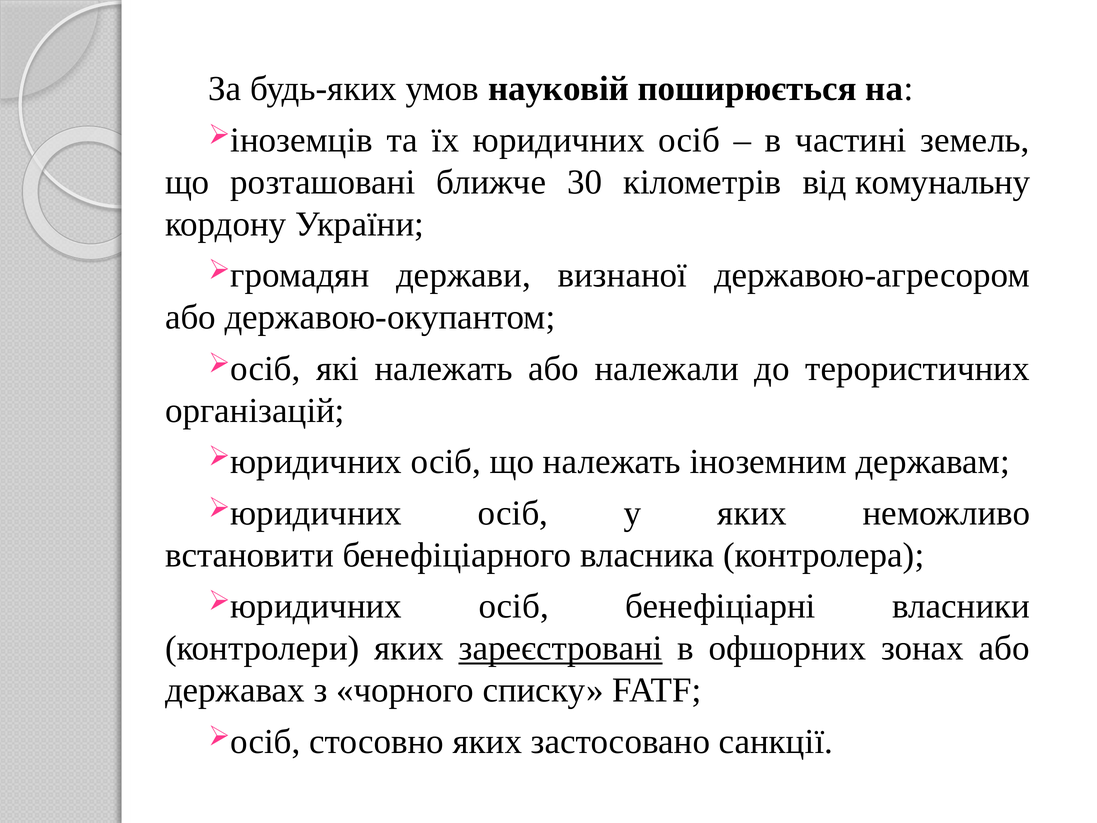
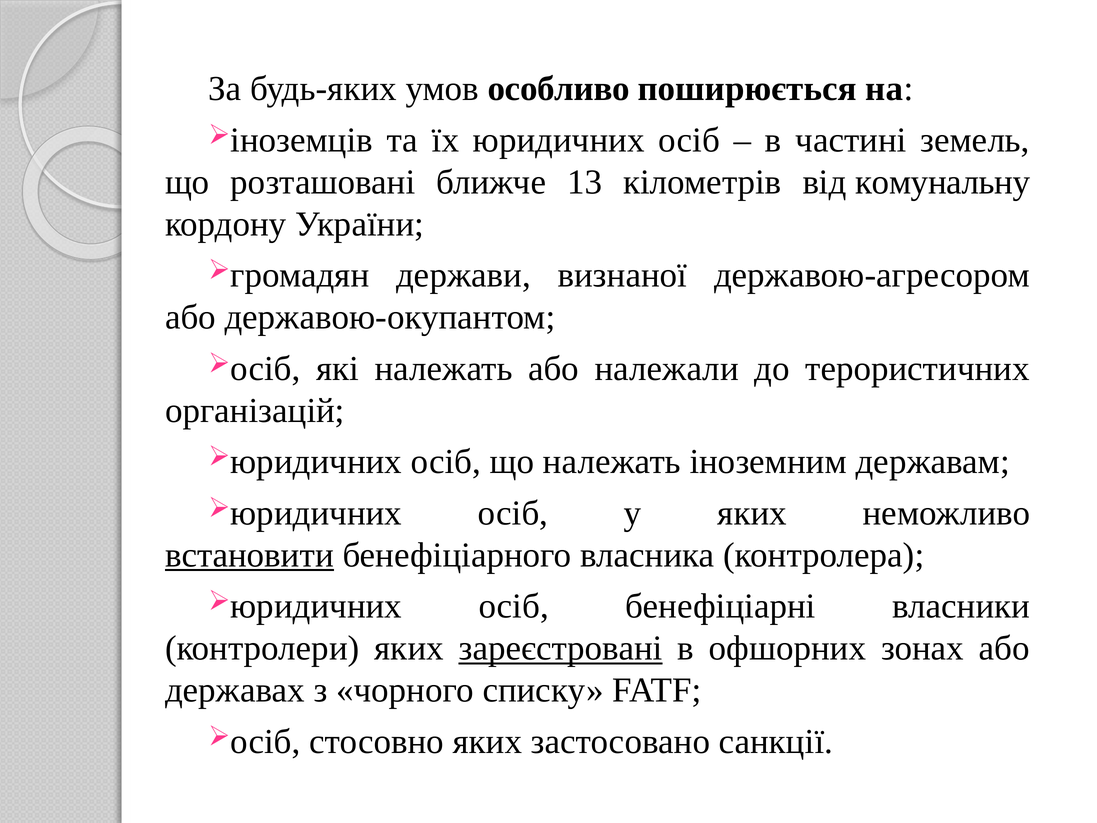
науковій: науковій -> особливо (559, 89)
30: 30 -> 13 (585, 182)
встановити underline: none -> present (249, 555)
